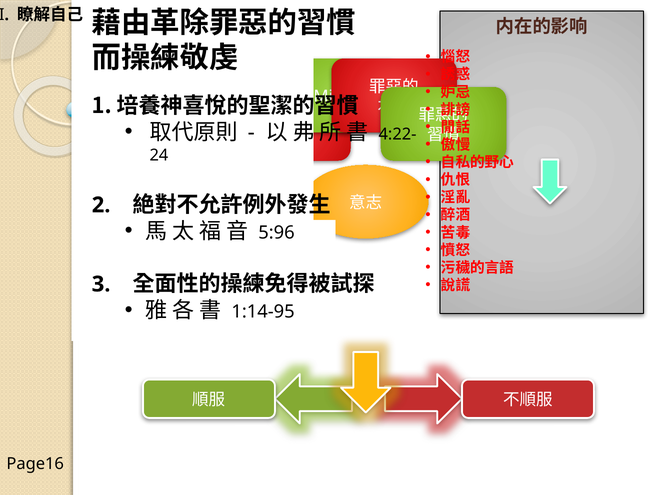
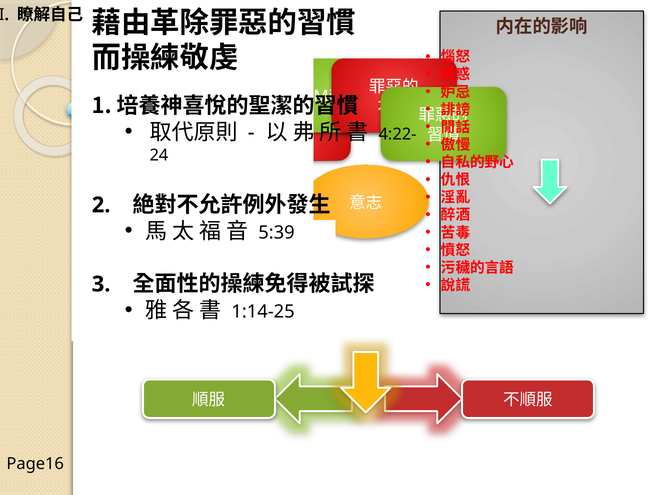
5:96: 5:96 -> 5:39 (277, 233)
1:14-95: 1:14-95 -> 1:14-25 (263, 312)
